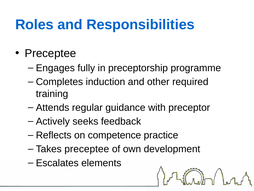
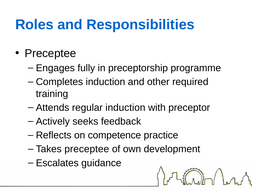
regular guidance: guidance -> induction (125, 107)
elements: elements -> guidance (101, 163)
